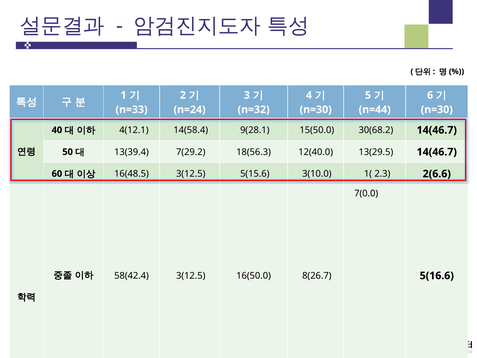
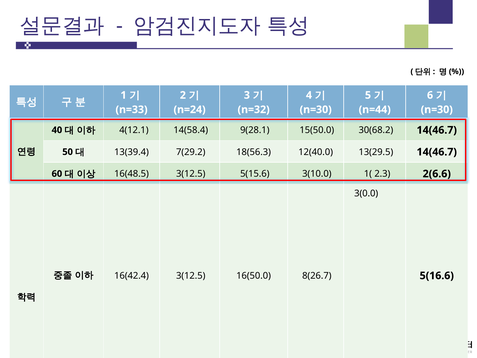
7(0.0: 7(0.0 -> 3(0.0 (366, 193)
58(42.4: 58(42.4 -> 16(42.4 (132, 275)
